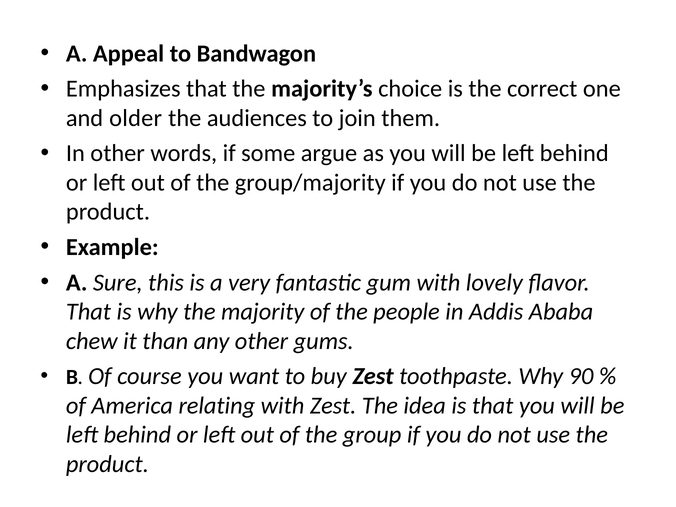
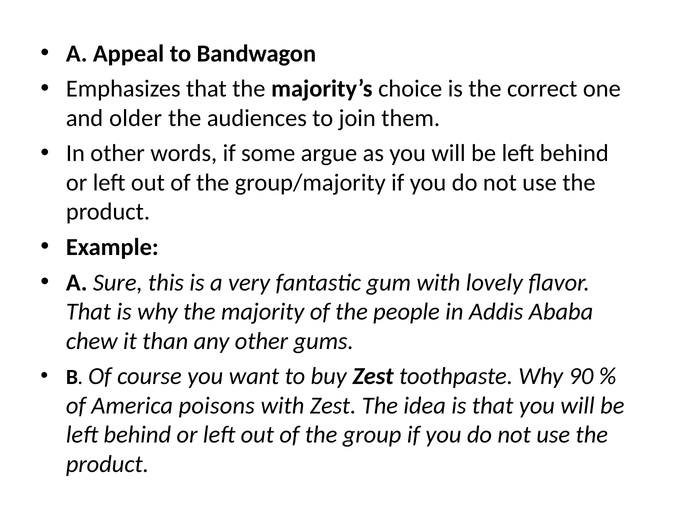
relating: relating -> poisons (217, 406)
